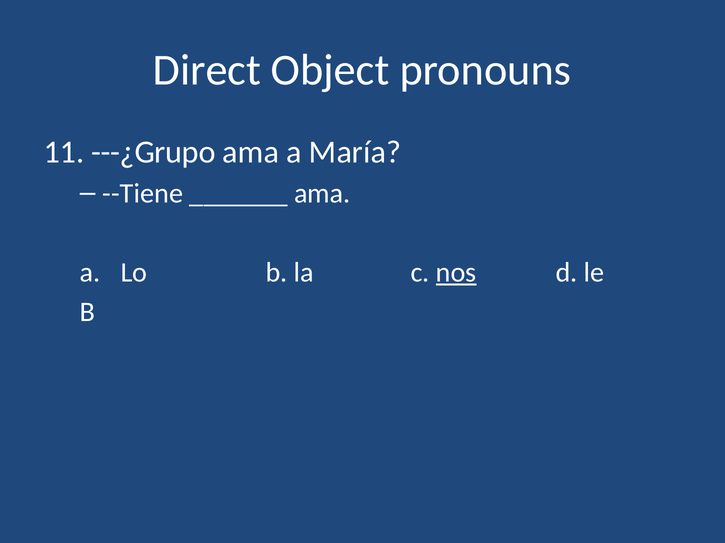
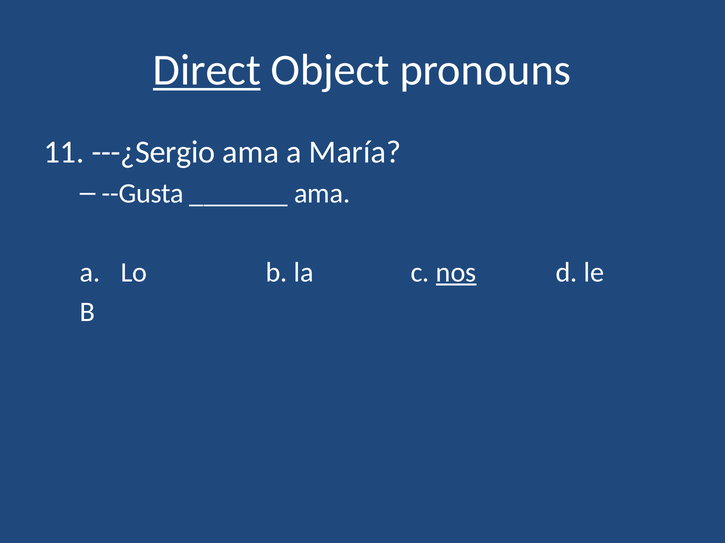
Direct underline: none -> present (207, 70)
---¿Grupo: ---¿Grupo -> ---¿Sergio (153, 152)
--Tiene: --Tiene -> --Gusta (143, 194)
